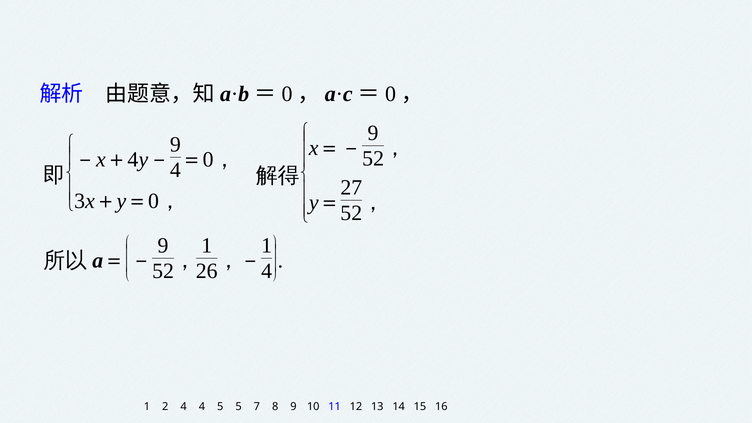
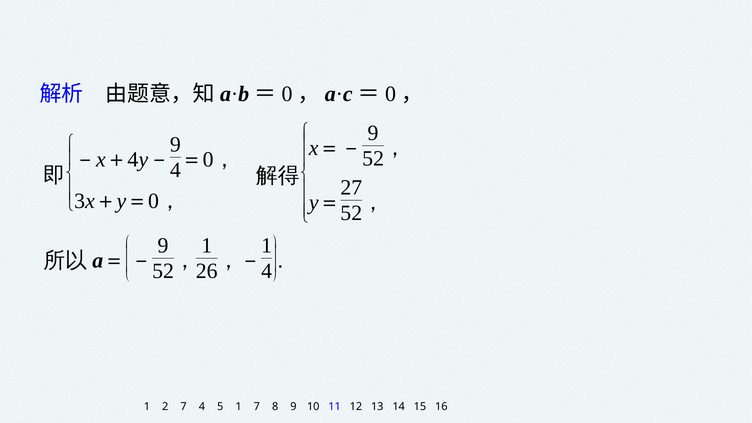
2 4: 4 -> 7 (184, 407)
5 5: 5 -> 1 (239, 407)
